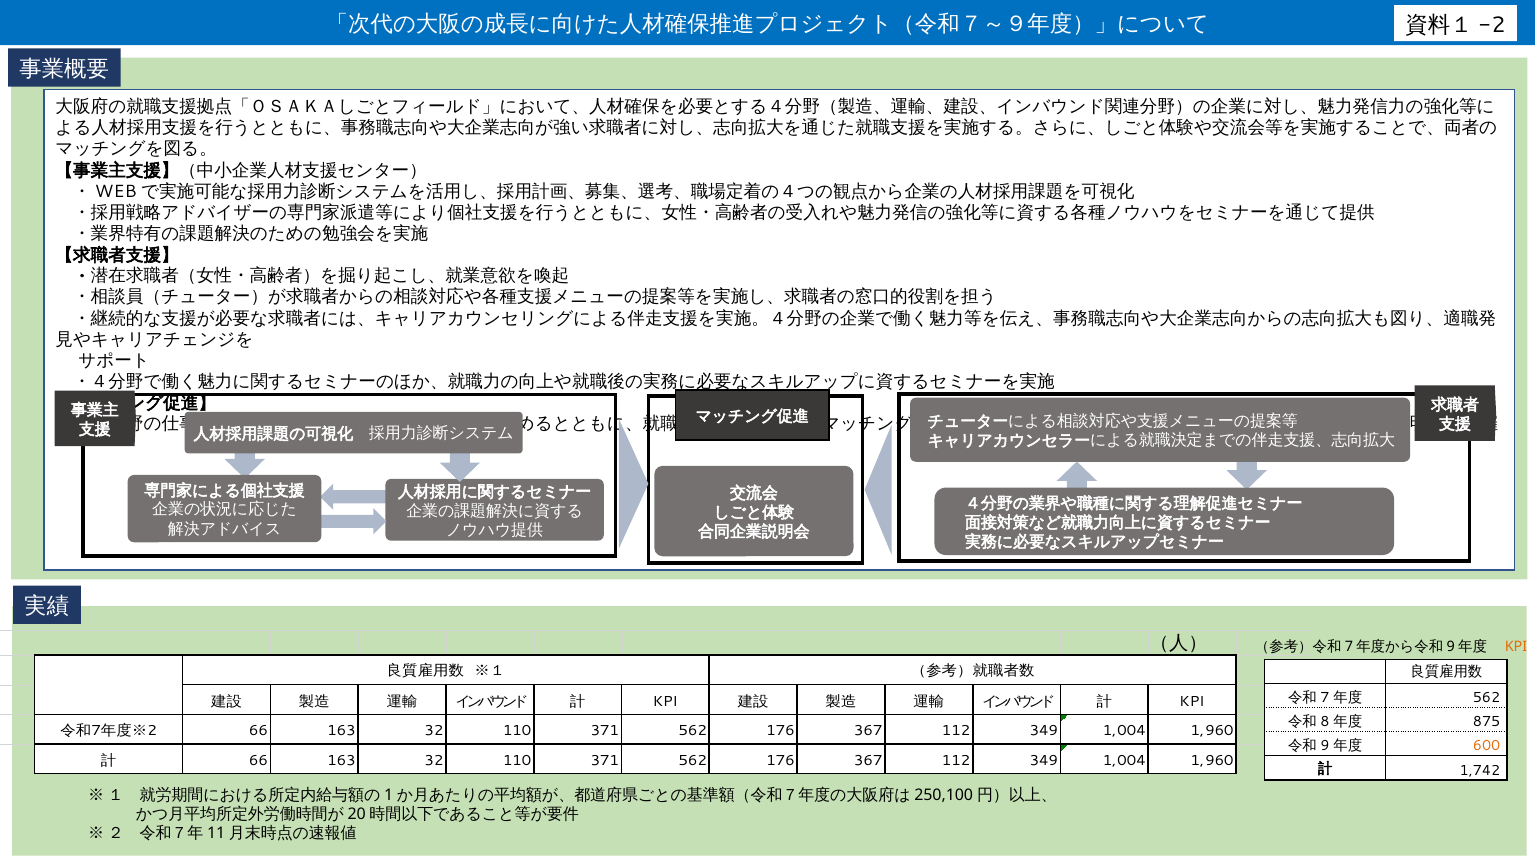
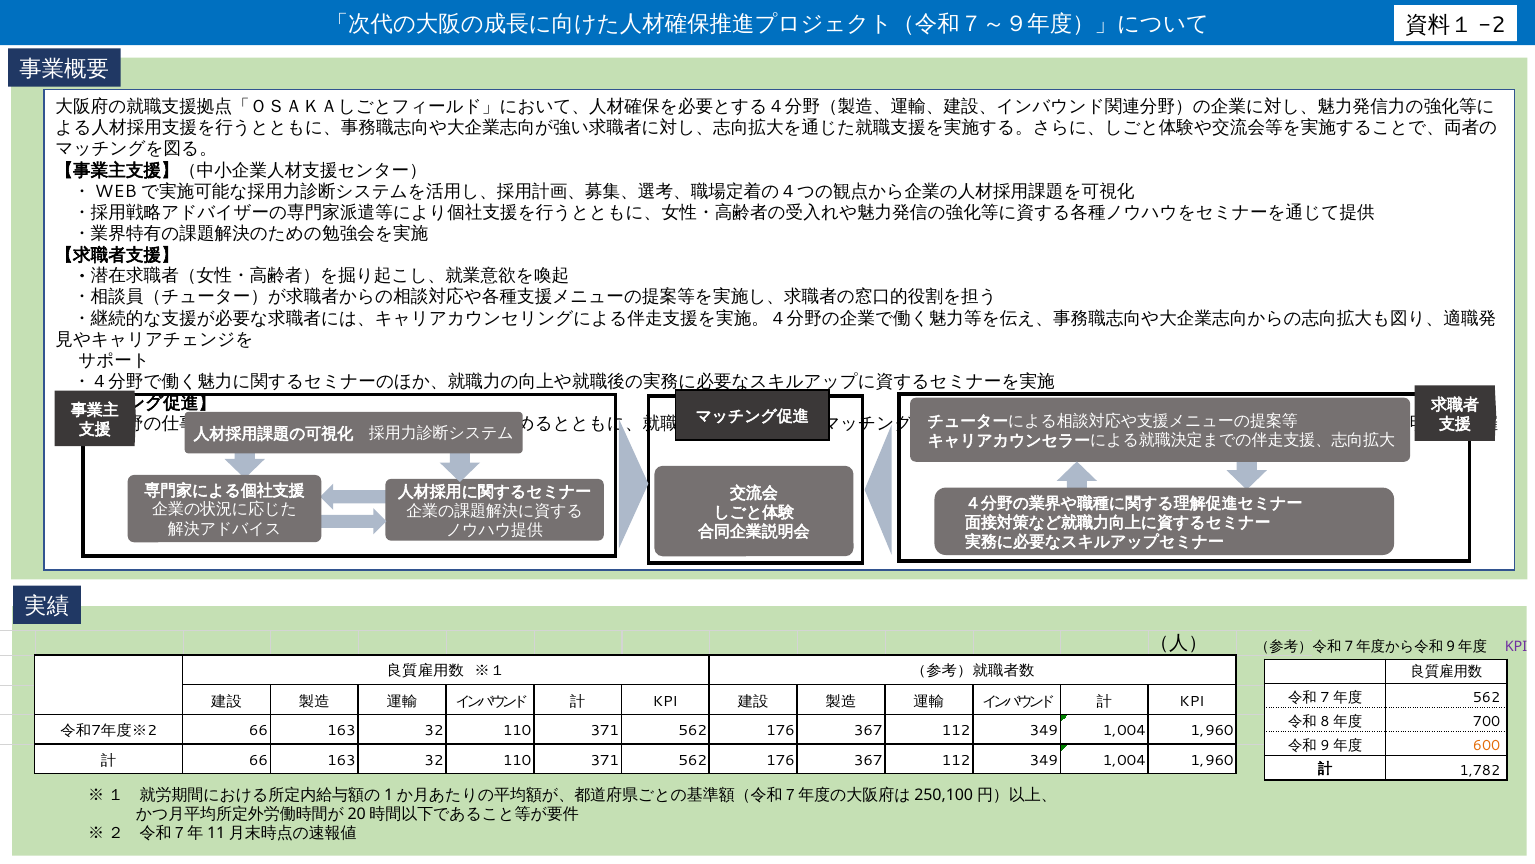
KPI colour: orange -> purple (1516, 647)
875: 875 -> 700 (1487, 721)
1,742: 1,742 -> 1,782 (1480, 770)
